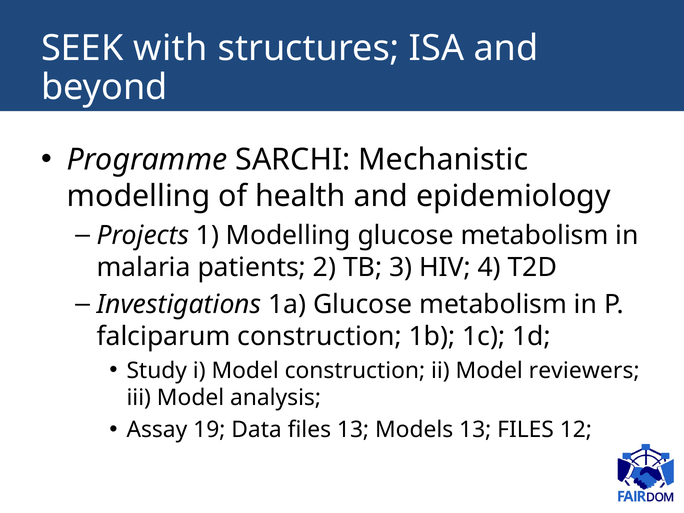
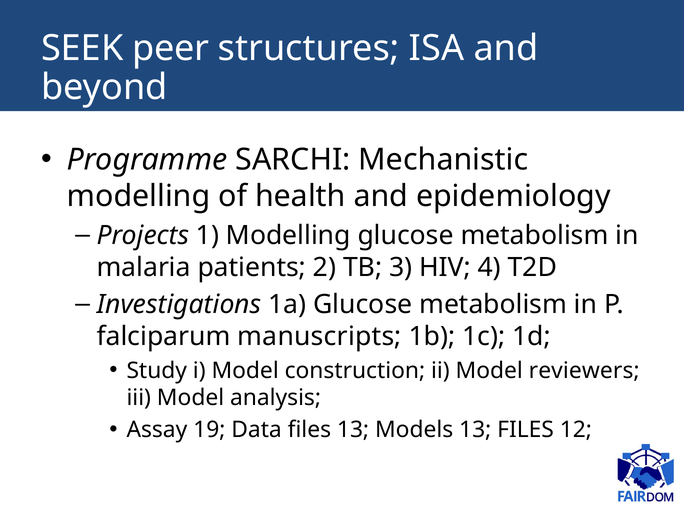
with: with -> peer (171, 48)
falciparum construction: construction -> manuscripts (319, 337)
